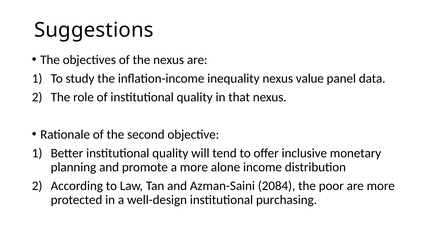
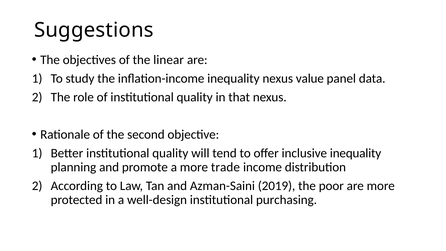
the nexus: nexus -> linear (169, 60)
inclusive monetary: monetary -> inequality (356, 153)
alone: alone -> trade (225, 167)
2084: 2084 -> 2019 (277, 186)
